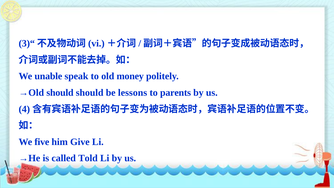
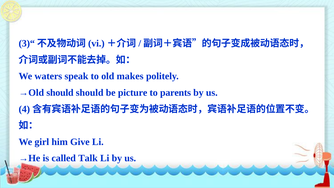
unable: unable -> waters (48, 76)
money: money -> makes (130, 76)
lessons: lessons -> picture (133, 93)
five: five -> girl (42, 142)
Told: Told -> Talk (88, 158)
